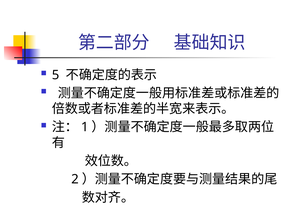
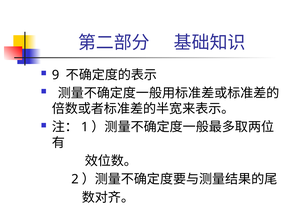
5: 5 -> 9 (56, 75)
